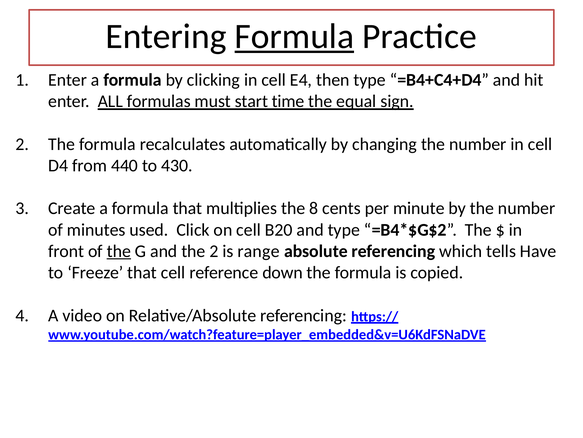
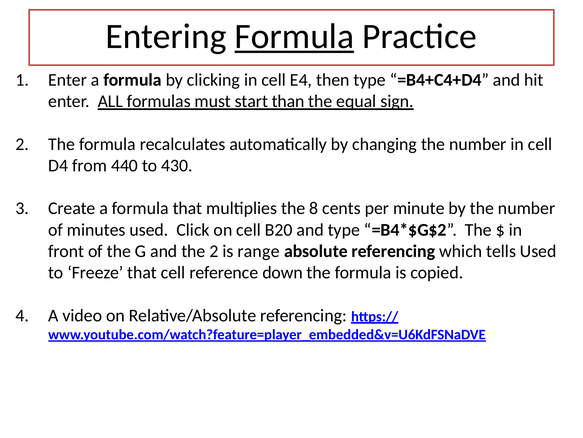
time: time -> than (288, 101)
the underline: present -> none (119, 251)
tells Have: Have -> Used (538, 251)
